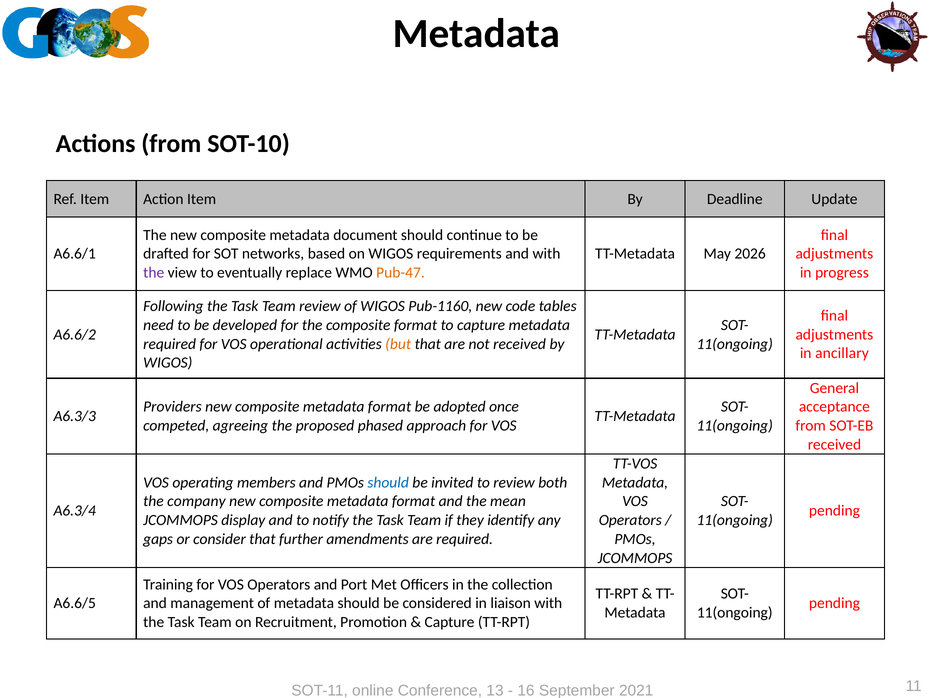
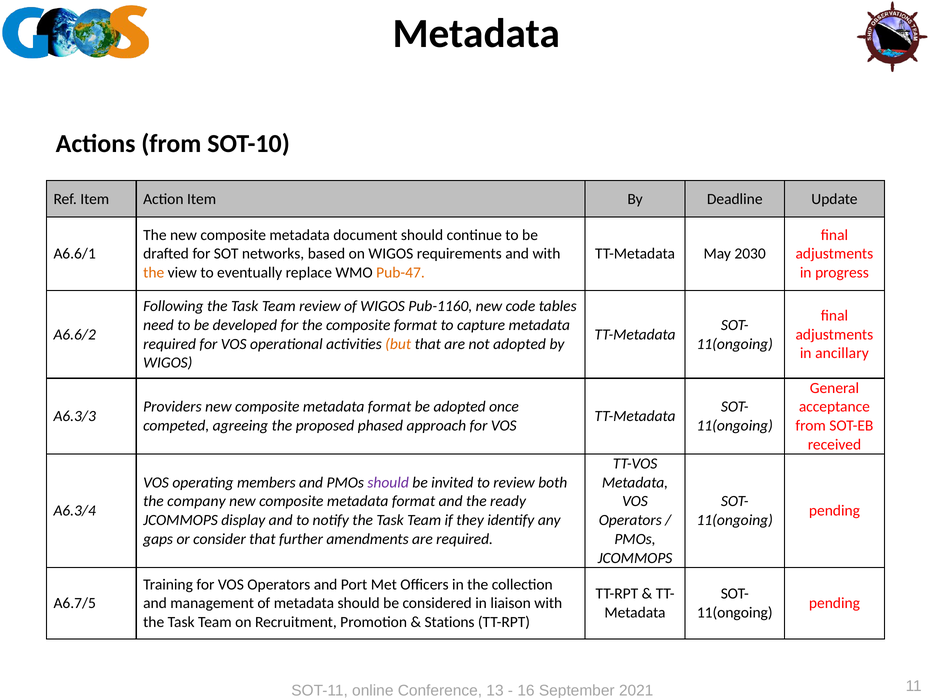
2026: 2026 -> 2030 (750, 254)
the colour: purple -> orange (154, 273)
not received: received -> adopted (520, 344)
should colour: blue -> purple (388, 483)
mean: mean -> ready (508, 502)
A6.6/5: A6.6/5 -> A6.7/5 (75, 604)
Capture: Capture -> Stations (450, 622)
